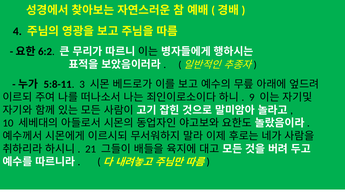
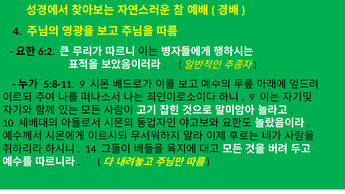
5:8-11 3: 3 -> 9 (82, 84)
21: 21 -> 14 (91, 149)
